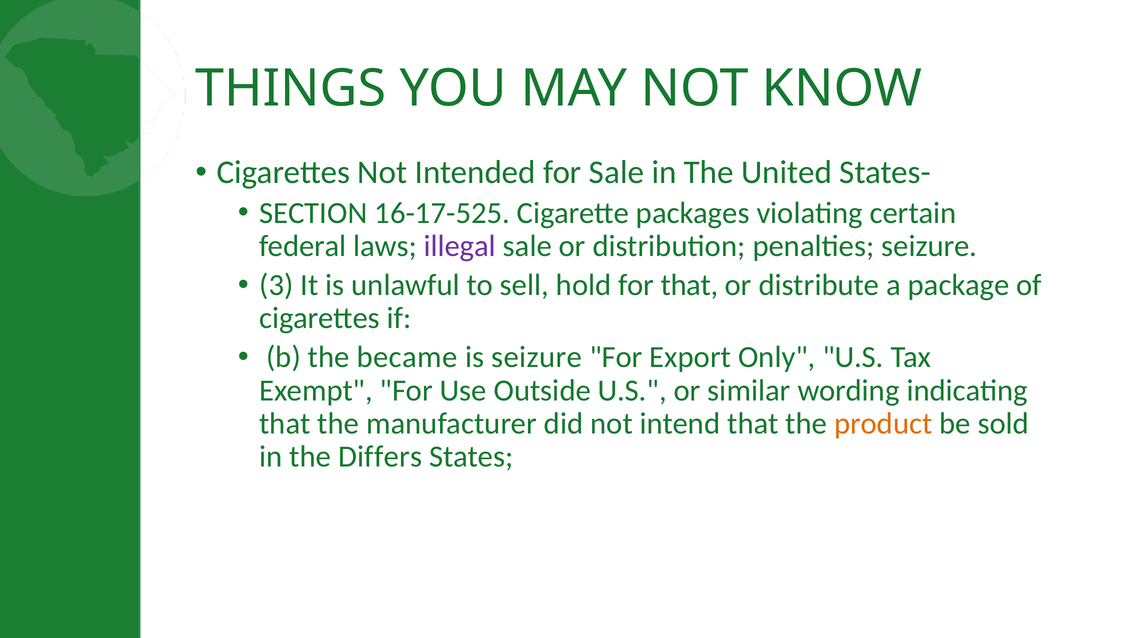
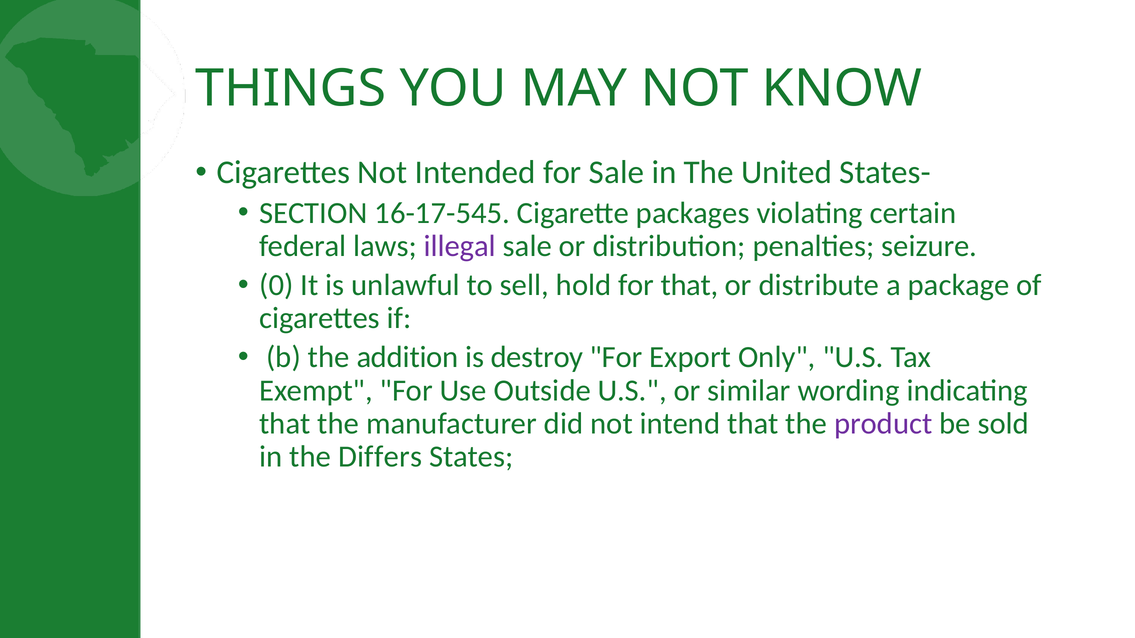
16-17-525: 16-17-525 -> 16-17-545 (442, 213)
3: 3 -> 0 (276, 285)
became: became -> addition (407, 358)
is seizure: seizure -> destroy (537, 358)
product colour: orange -> purple (883, 424)
